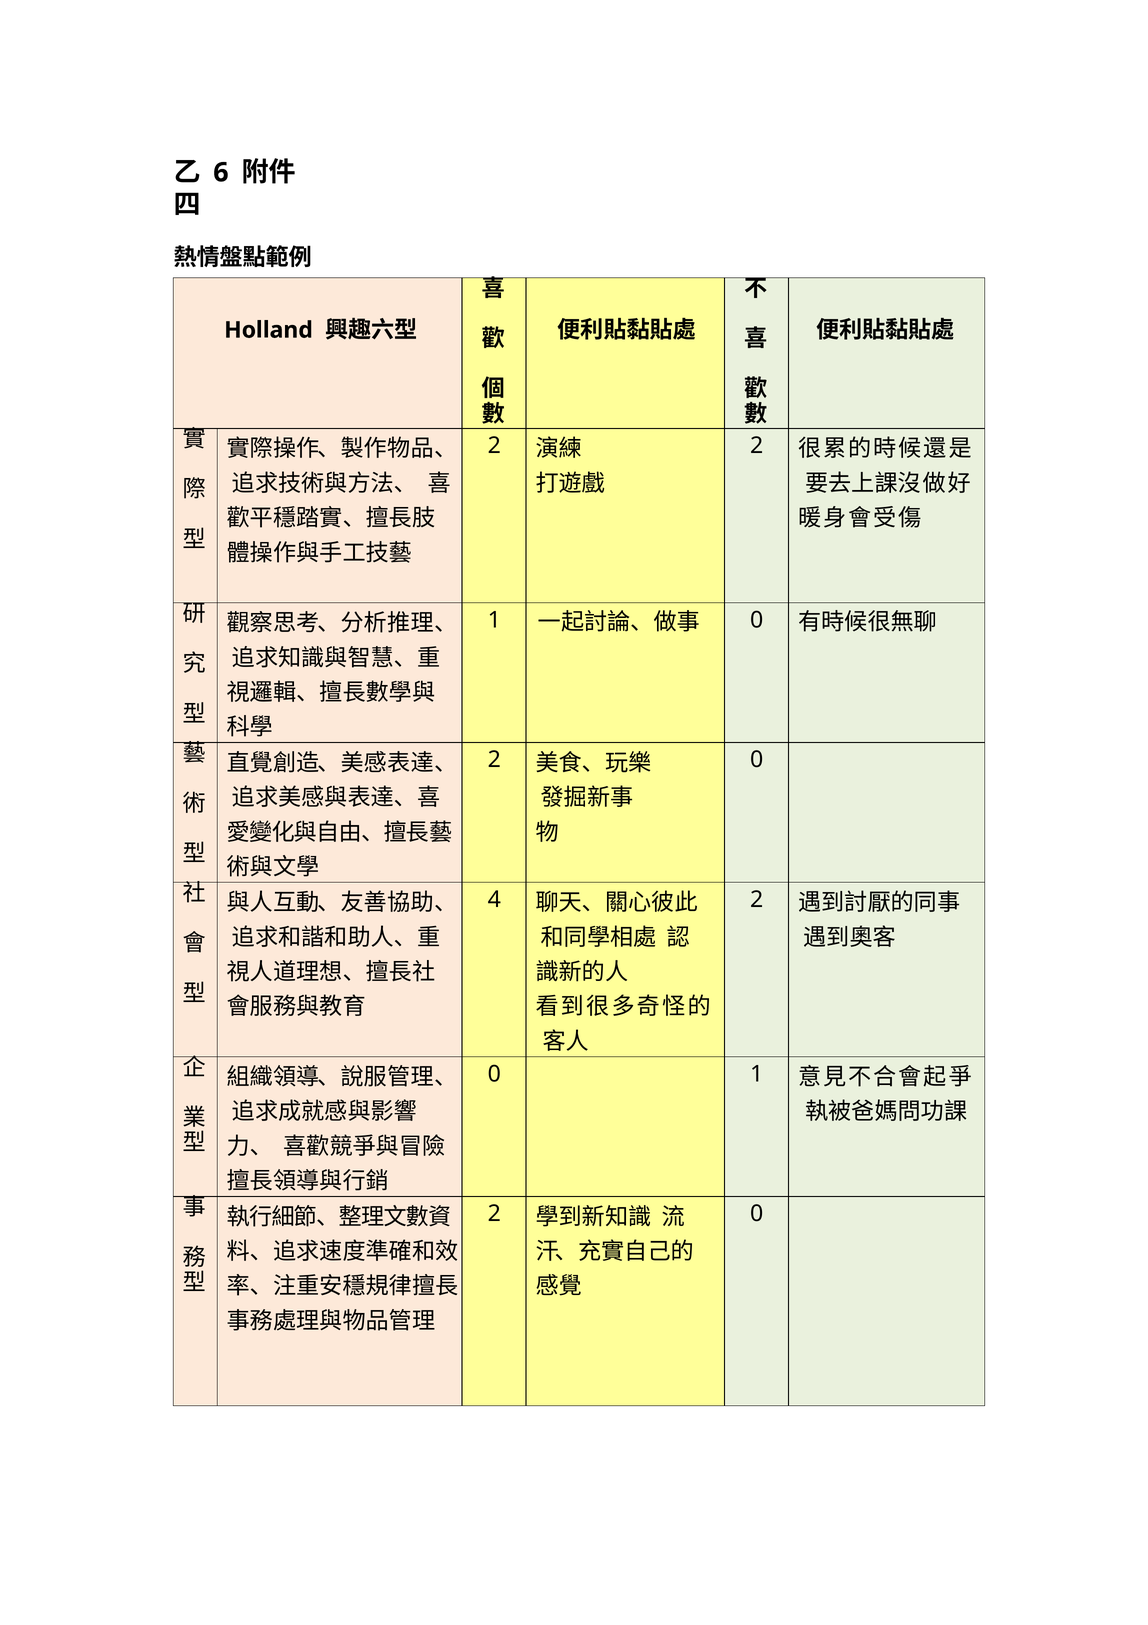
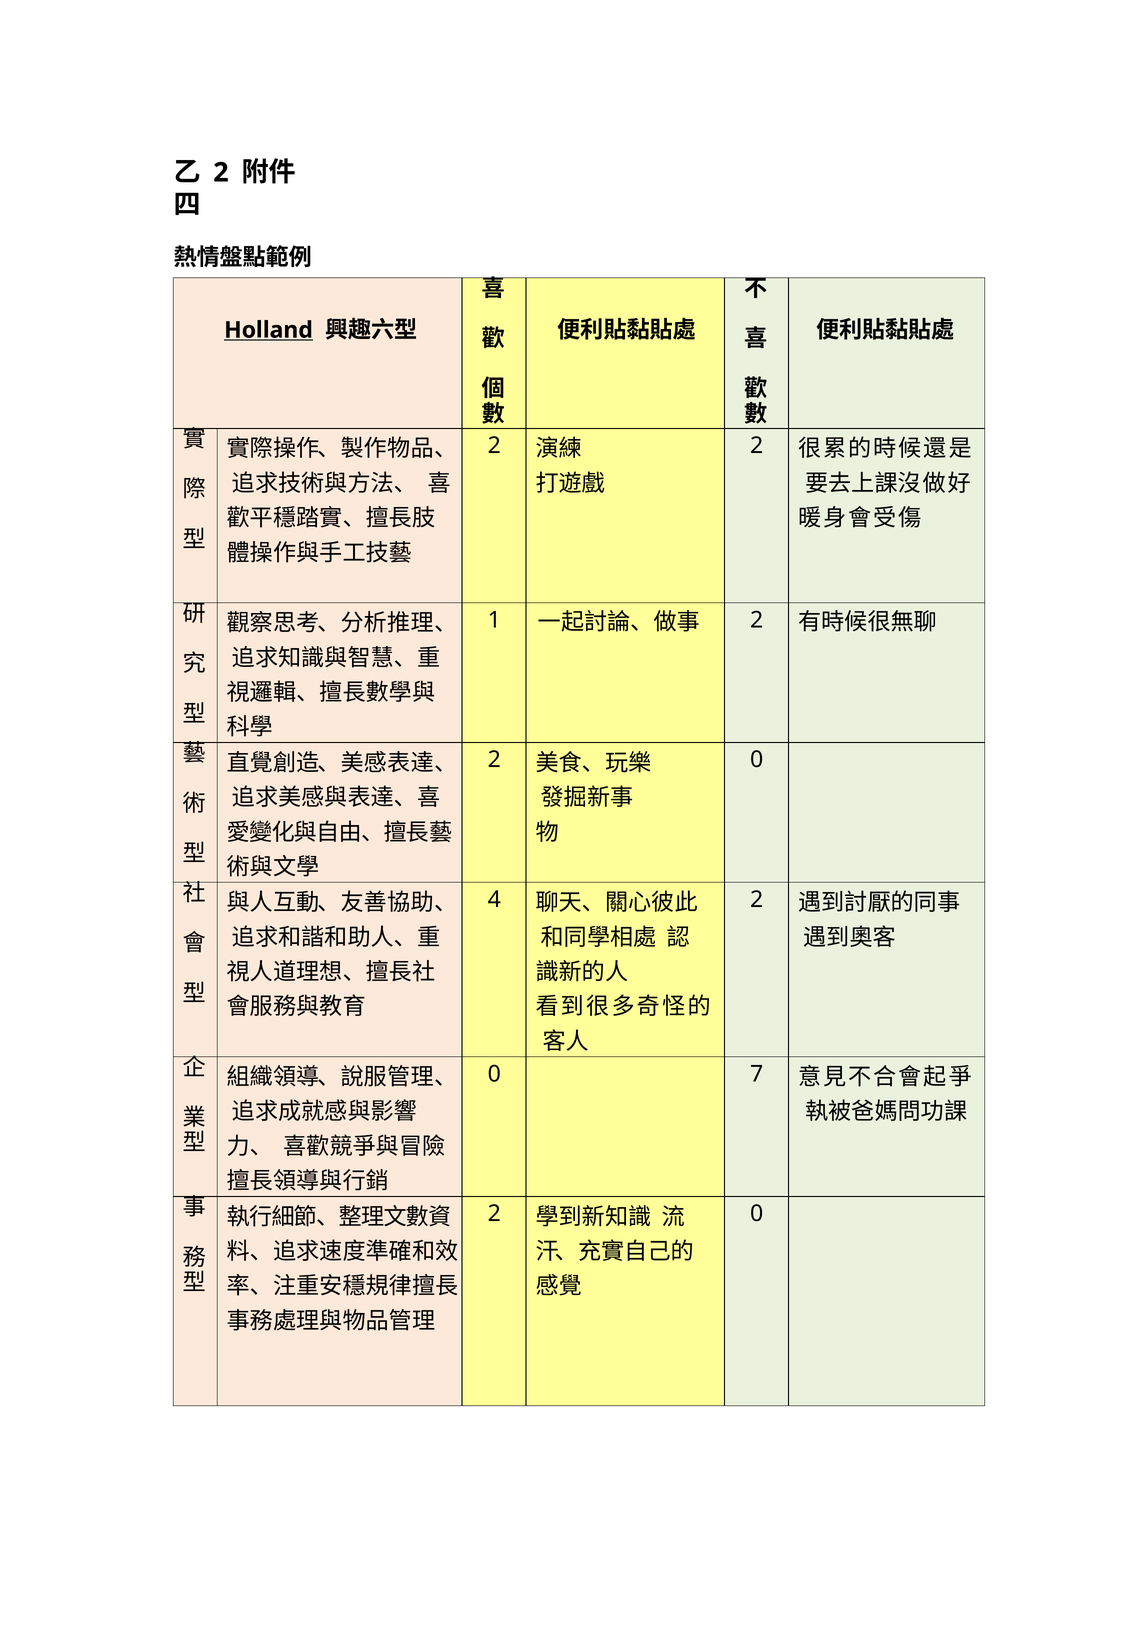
6: 6 -> 2 (221, 173)
Holland underline: none -> present (268, 330)
0: 0 -> 2 (757, 620)
0 1: 1 -> 7 (757, 1074)
